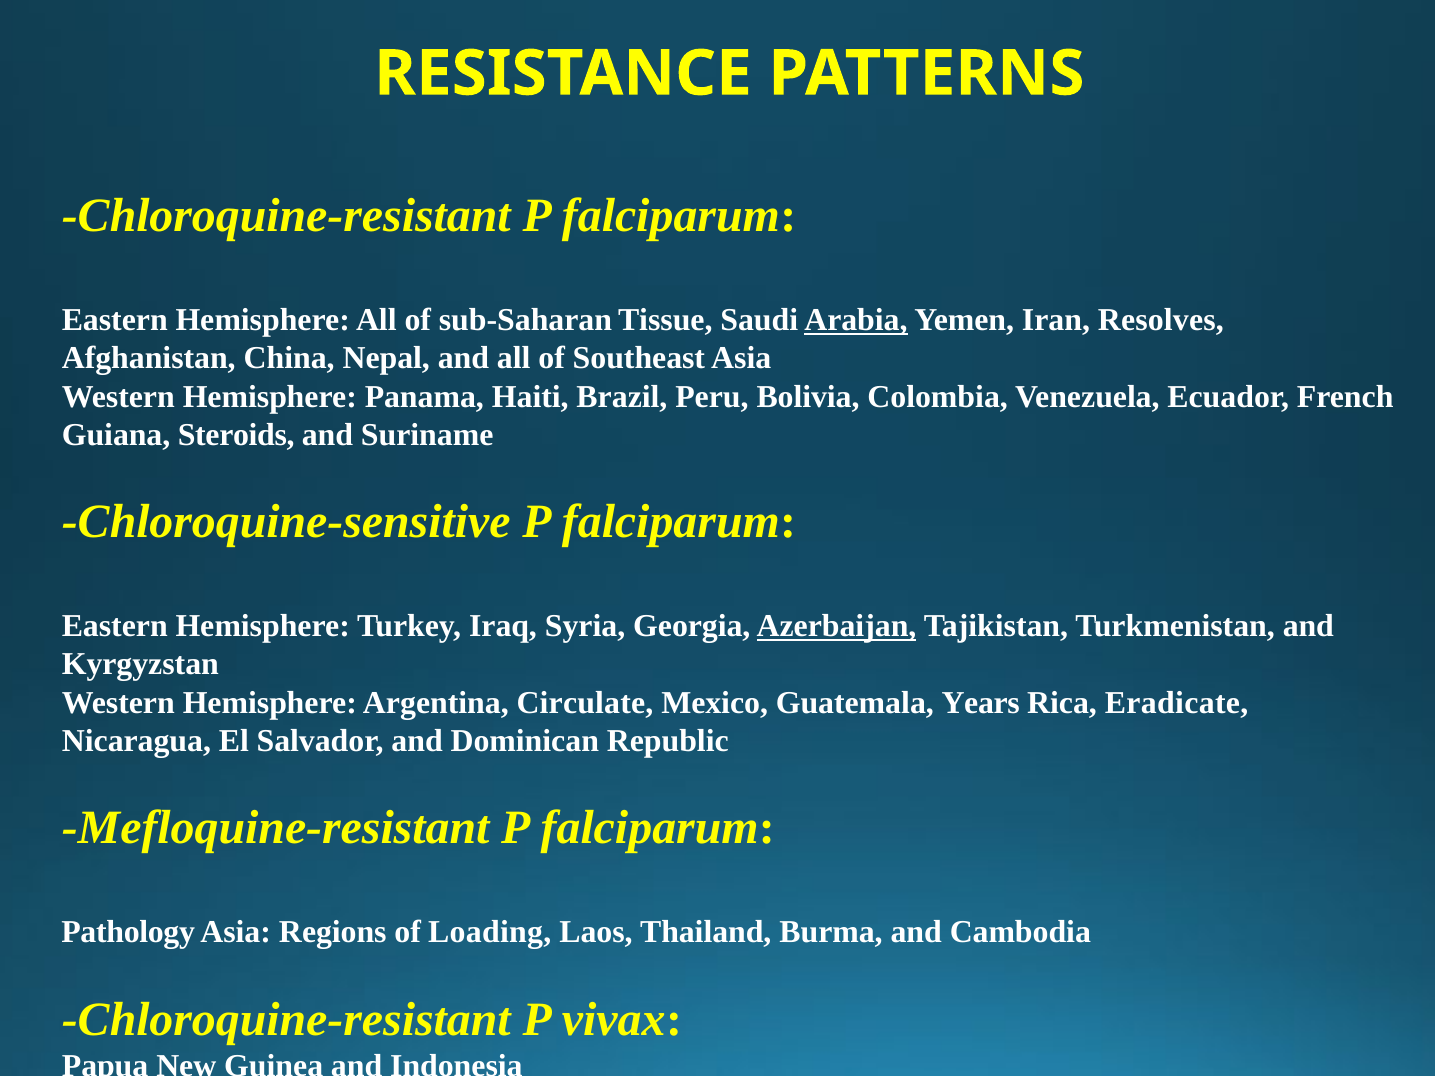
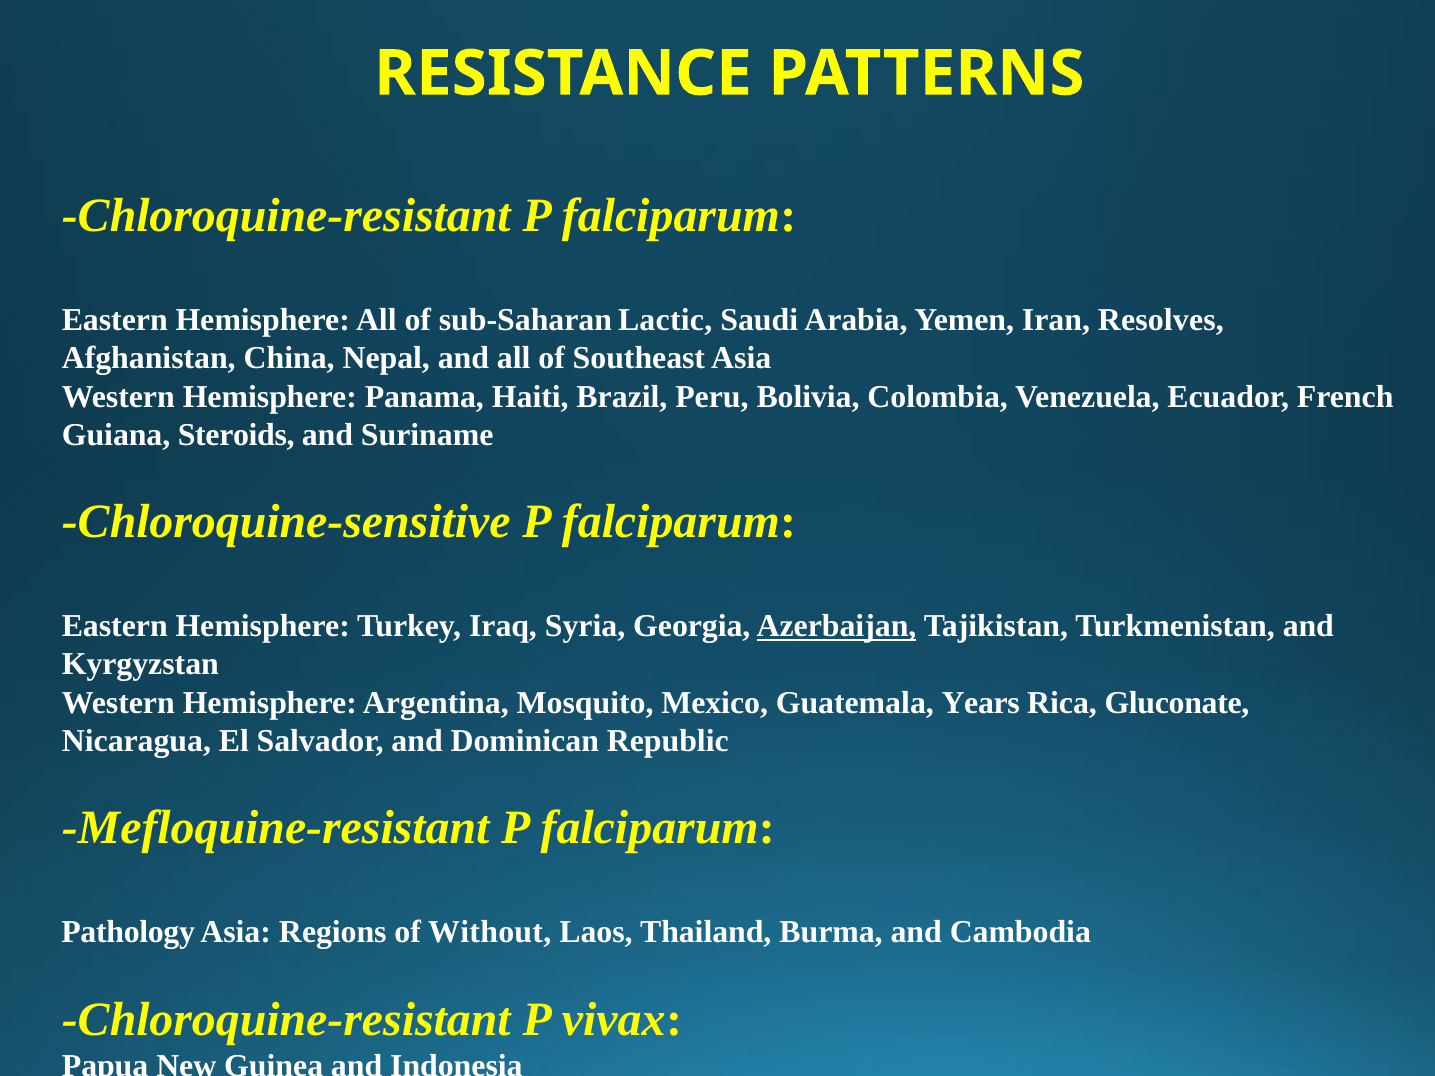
Tissue: Tissue -> Lactic (665, 320)
Arabia underline: present -> none (856, 320)
Circulate: Circulate -> Mosquito (585, 703)
Eradicate: Eradicate -> Gluconate (1177, 703)
Loading: Loading -> Without (490, 932)
